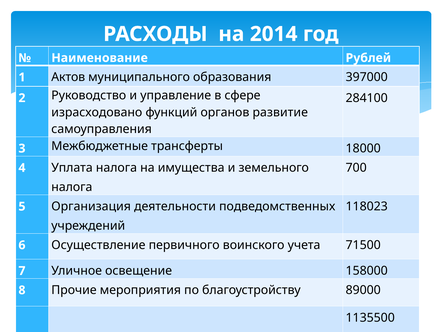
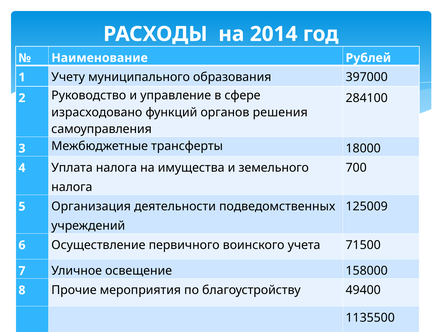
Актов: Актов -> Учету (68, 77)
развитие: развитие -> решения (280, 112)
118023: 118023 -> 125009 (367, 206)
89000: 89000 -> 49400 (363, 290)
